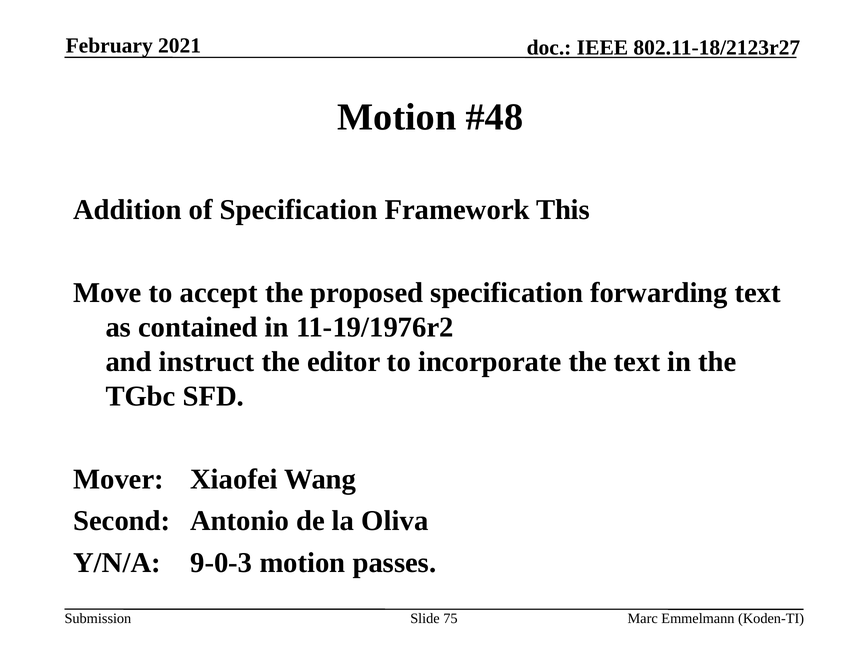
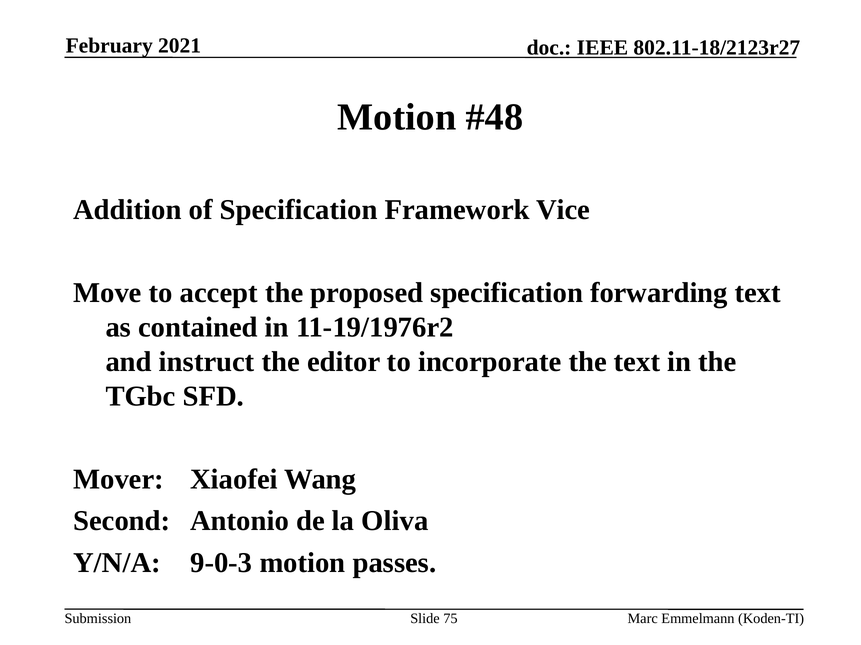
This: This -> Vice (563, 210)
